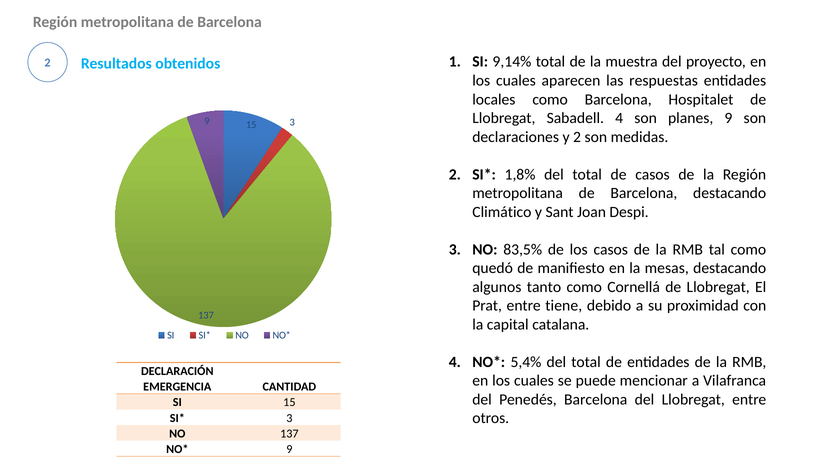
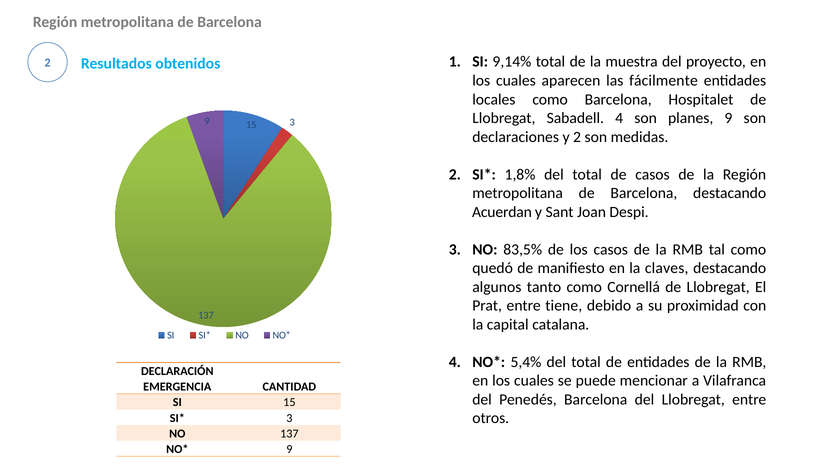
respuestas: respuestas -> fácilmente (664, 81)
Climático: Climático -> Acuerdan (502, 212)
mesas: mesas -> claves (667, 268)
